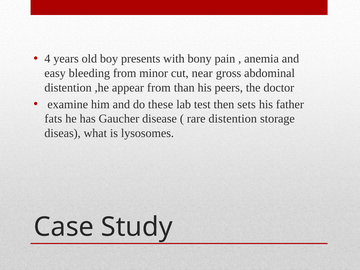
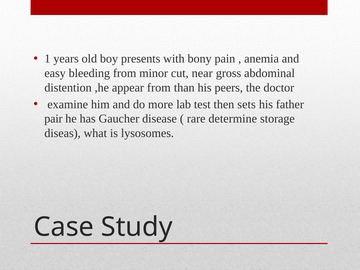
4: 4 -> 1 (47, 59)
these: these -> more (161, 104)
fats: fats -> pair (53, 119)
rare distention: distention -> determine (233, 119)
